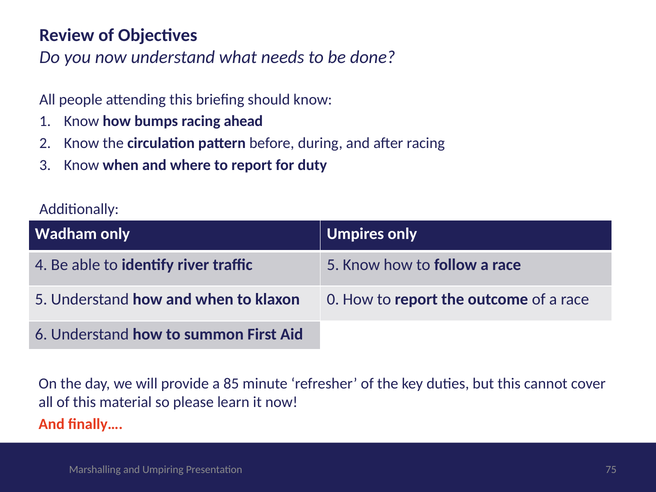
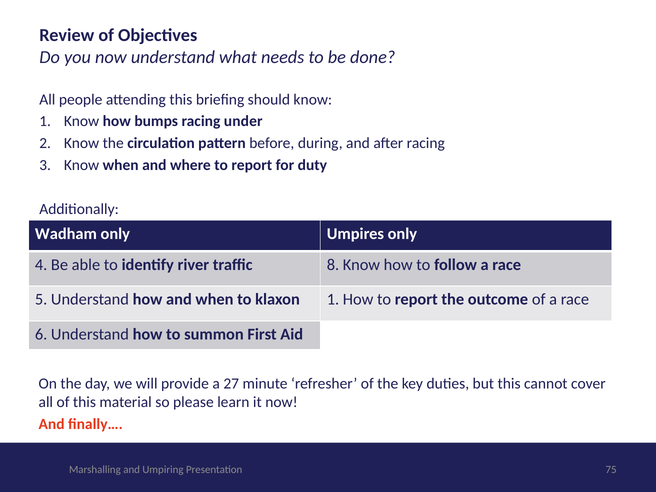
ahead: ahead -> under (243, 121)
traffic 5: 5 -> 8 (333, 265)
klaxon 0: 0 -> 1 (333, 300)
85: 85 -> 27 (231, 384)
